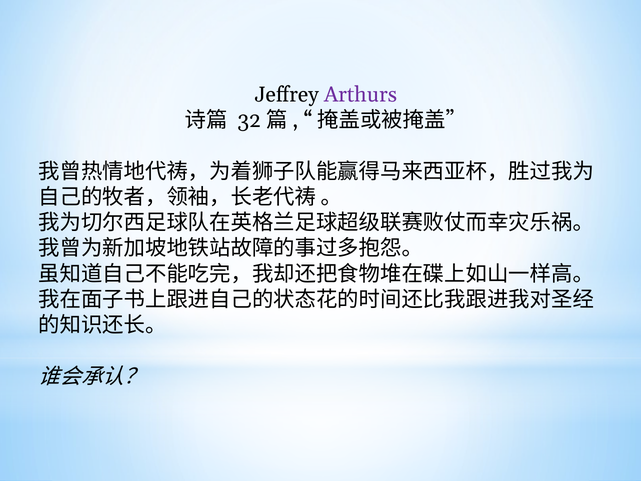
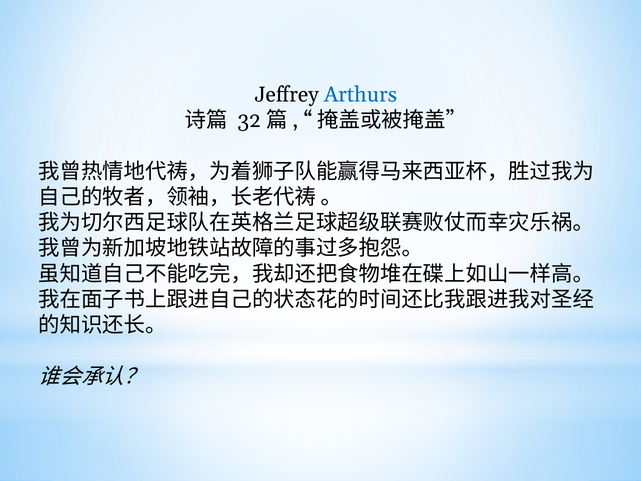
Arthurs colour: purple -> blue (360, 94)
